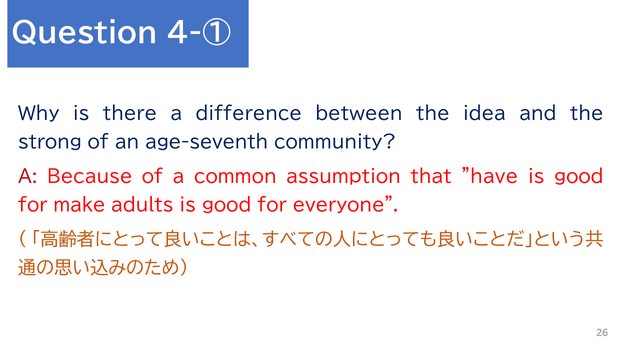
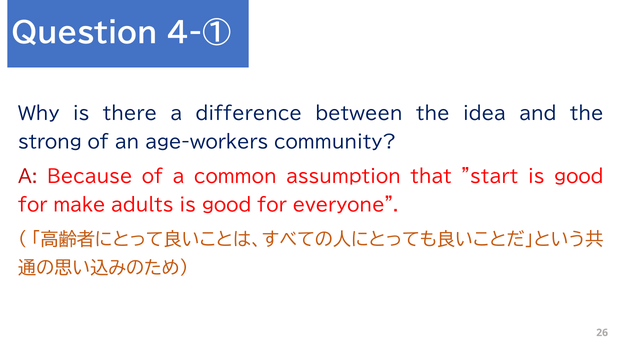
age-seventh: age-seventh -> age-workers (207, 142)
have: have -> start (490, 177)
